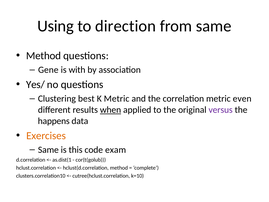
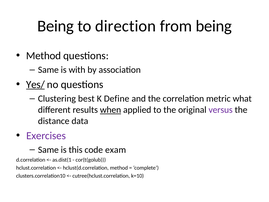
Using: Using -> Being (56, 26)
from same: same -> being (214, 26)
Gene: Gene -> Same (48, 70)
Yes/ underline: none -> present (35, 84)
K Metric: Metric -> Define (117, 98)
even: even -> what (242, 98)
happens: happens -> distance (54, 121)
Exercises colour: orange -> purple (46, 135)
